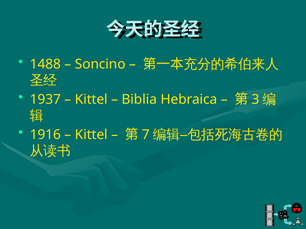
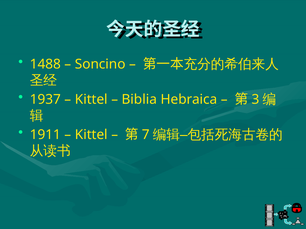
1916: 1916 -> 1911 (45, 135)
